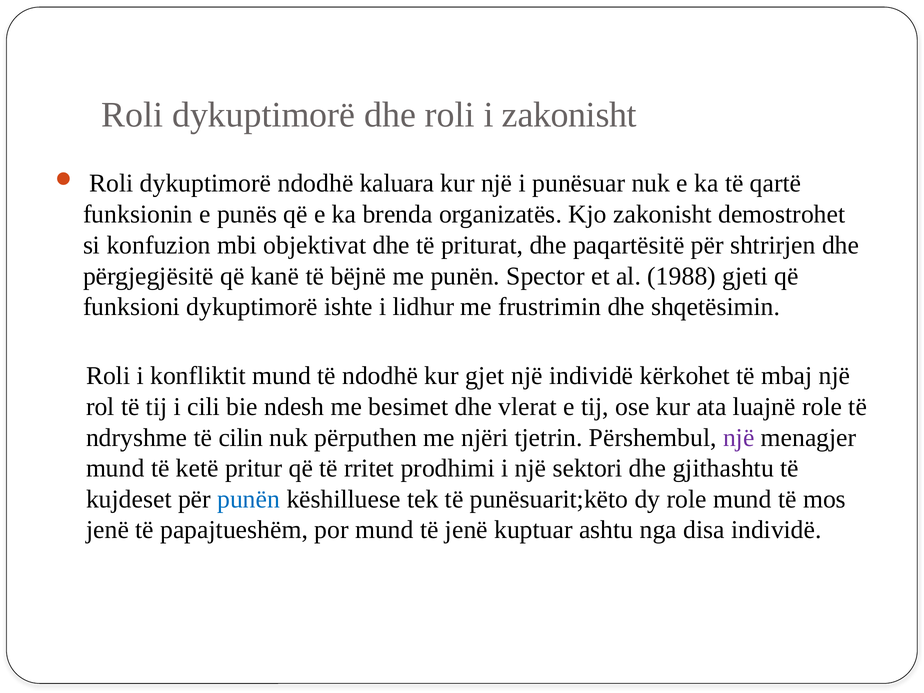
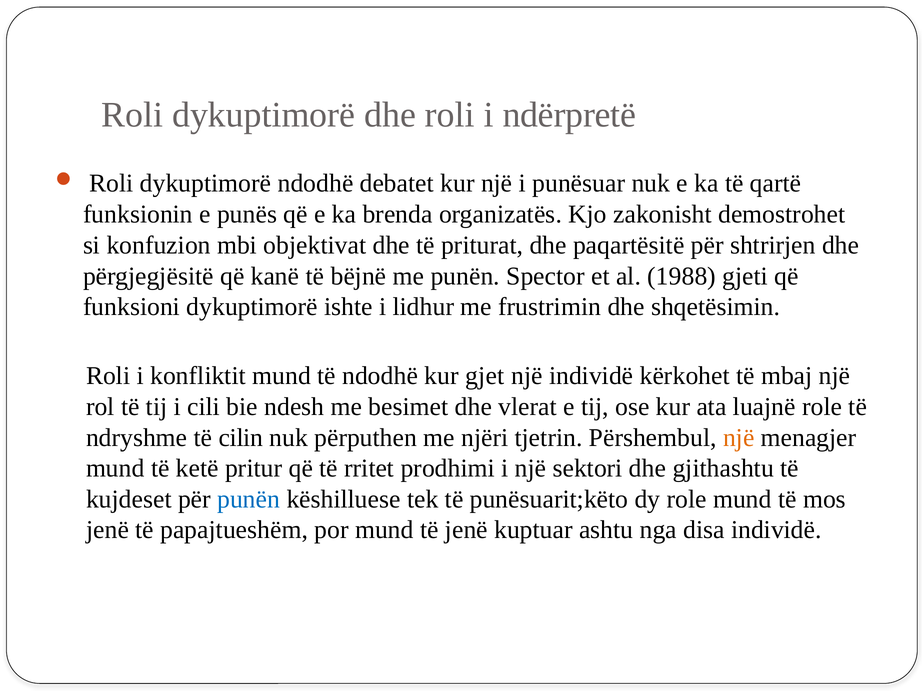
i zakonisht: zakonisht -> ndërpretë (569, 115)
kaluara: kaluara -> debatet (397, 183)
një colour: purple -> orange (739, 438)
